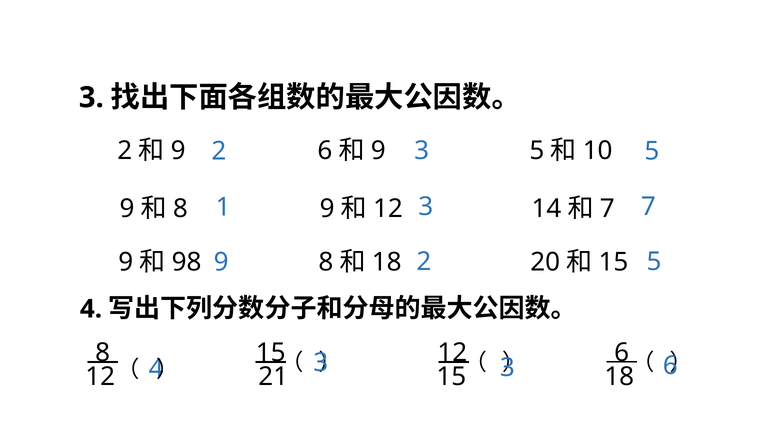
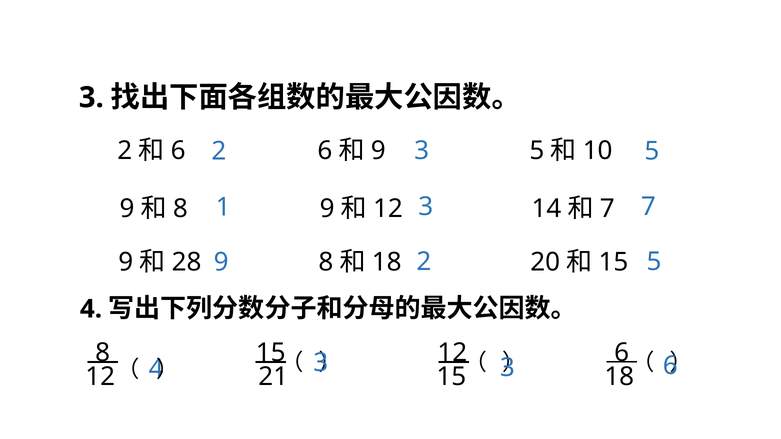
9: 9 -> 6 (178, 151)
98: 98 -> 28 (187, 262)
